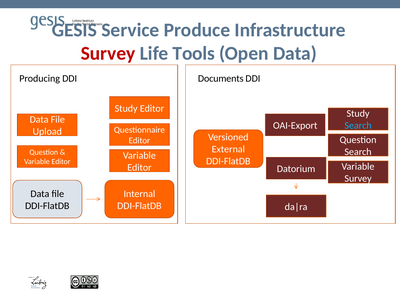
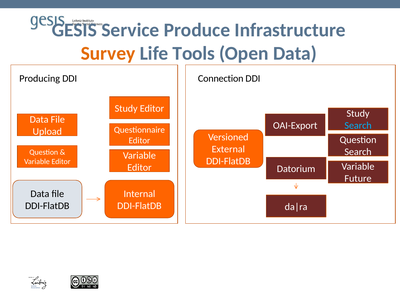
Survey colour: red -> orange (108, 53)
Documents: Documents -> Connection (221, 79)
Survey: Survey -> Future (358, 179)
